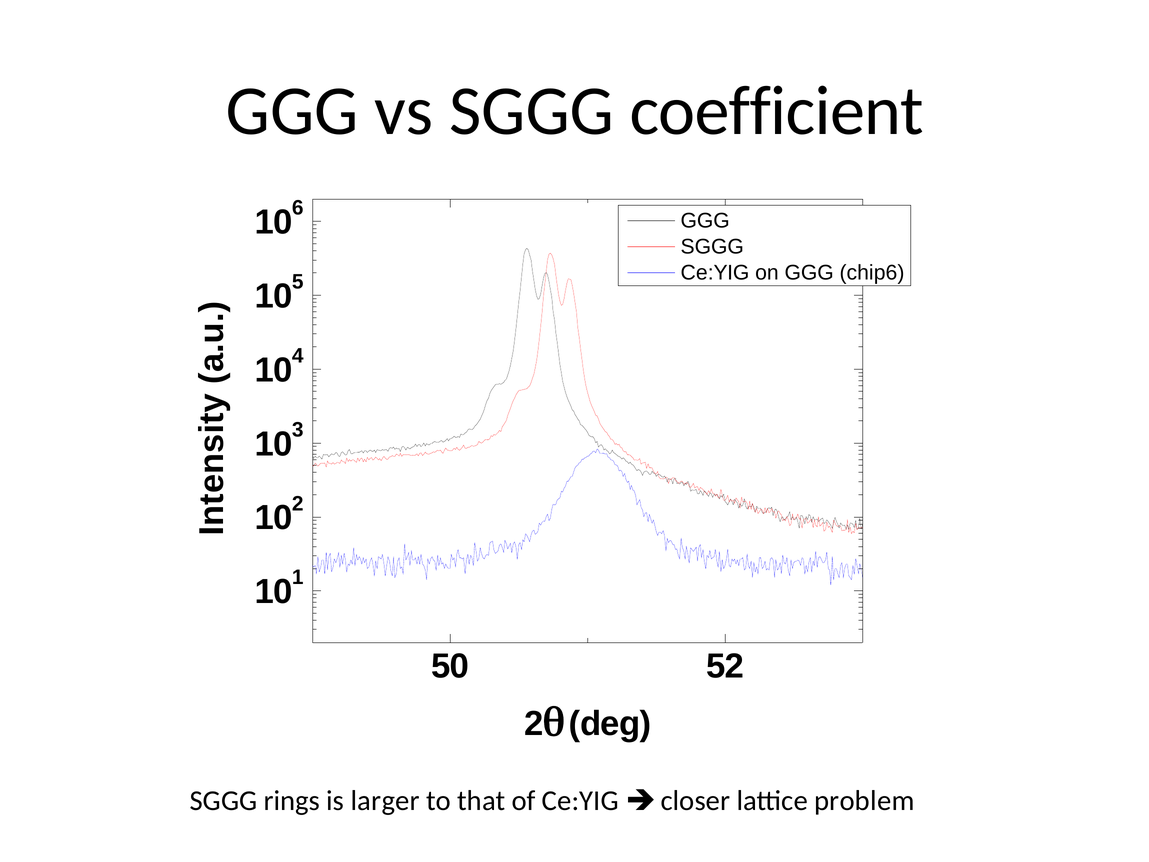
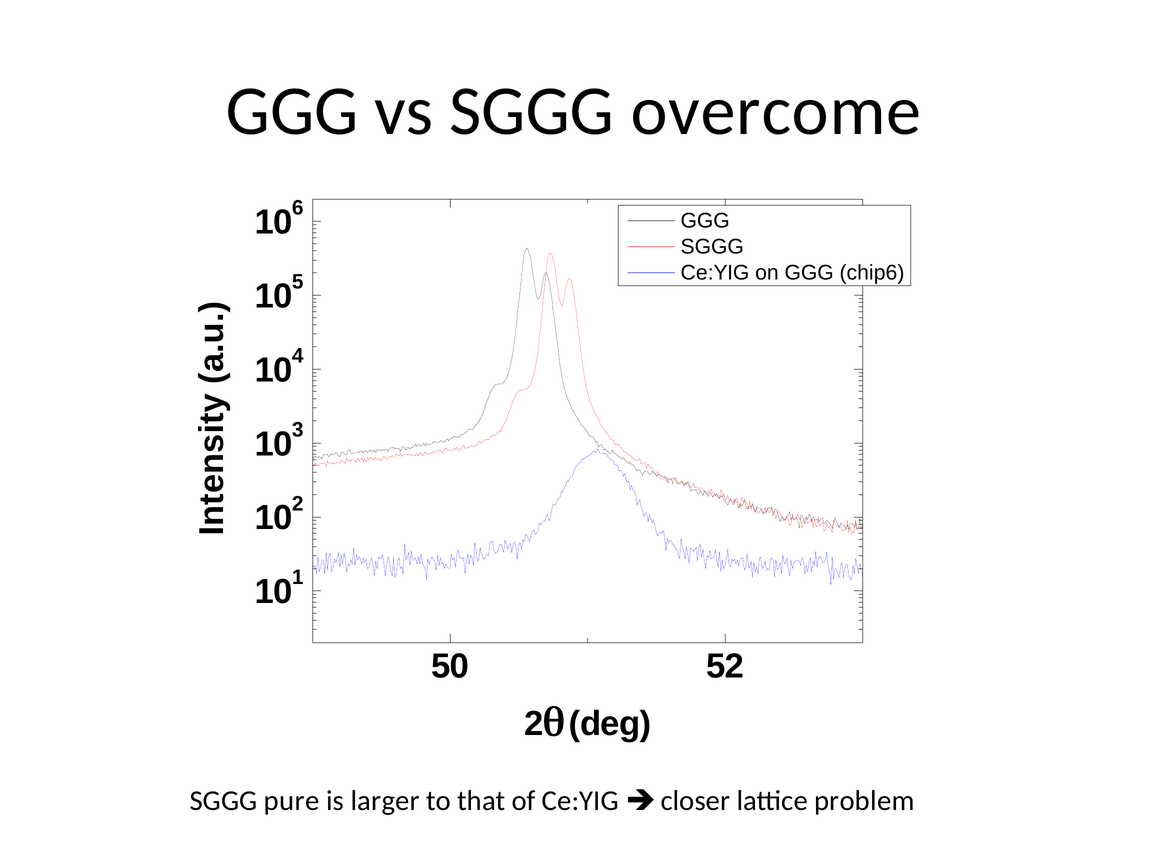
coefficient: coefficient -> overcome (776, 111)
rings: rings -> pure (292, 800)
